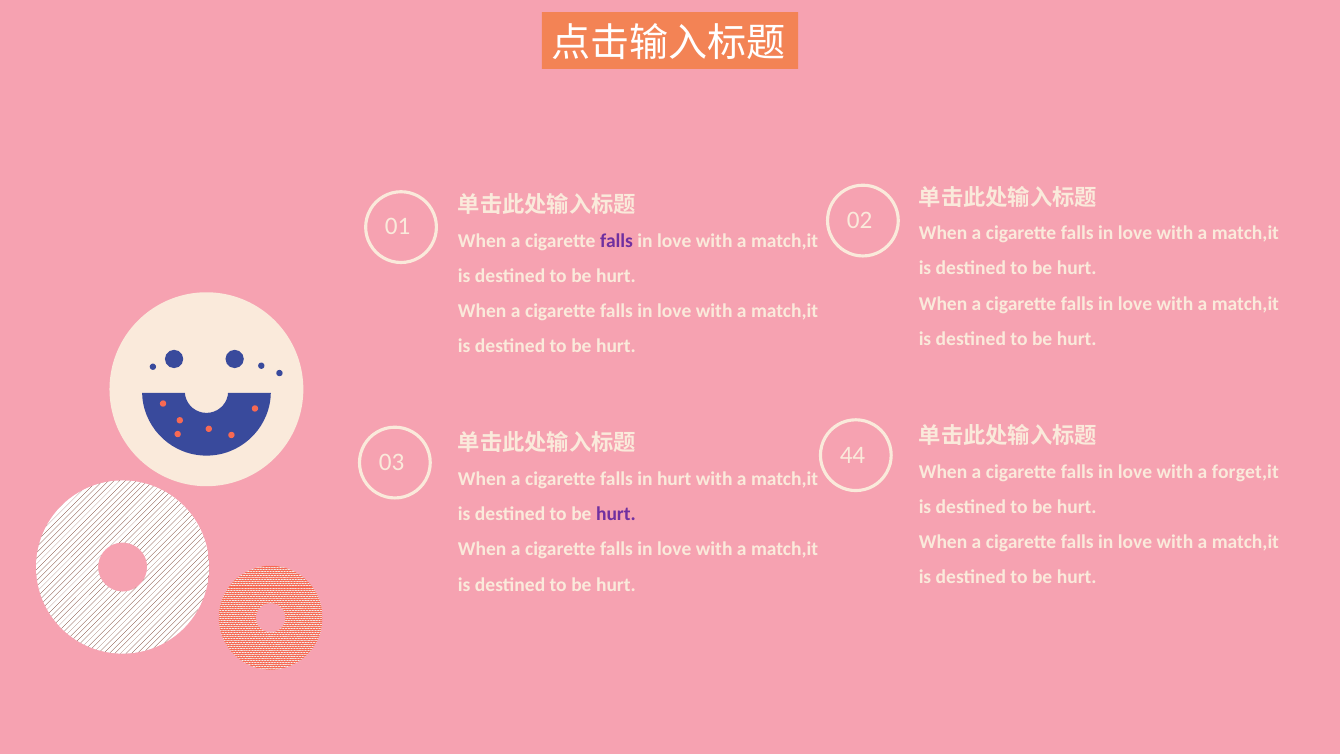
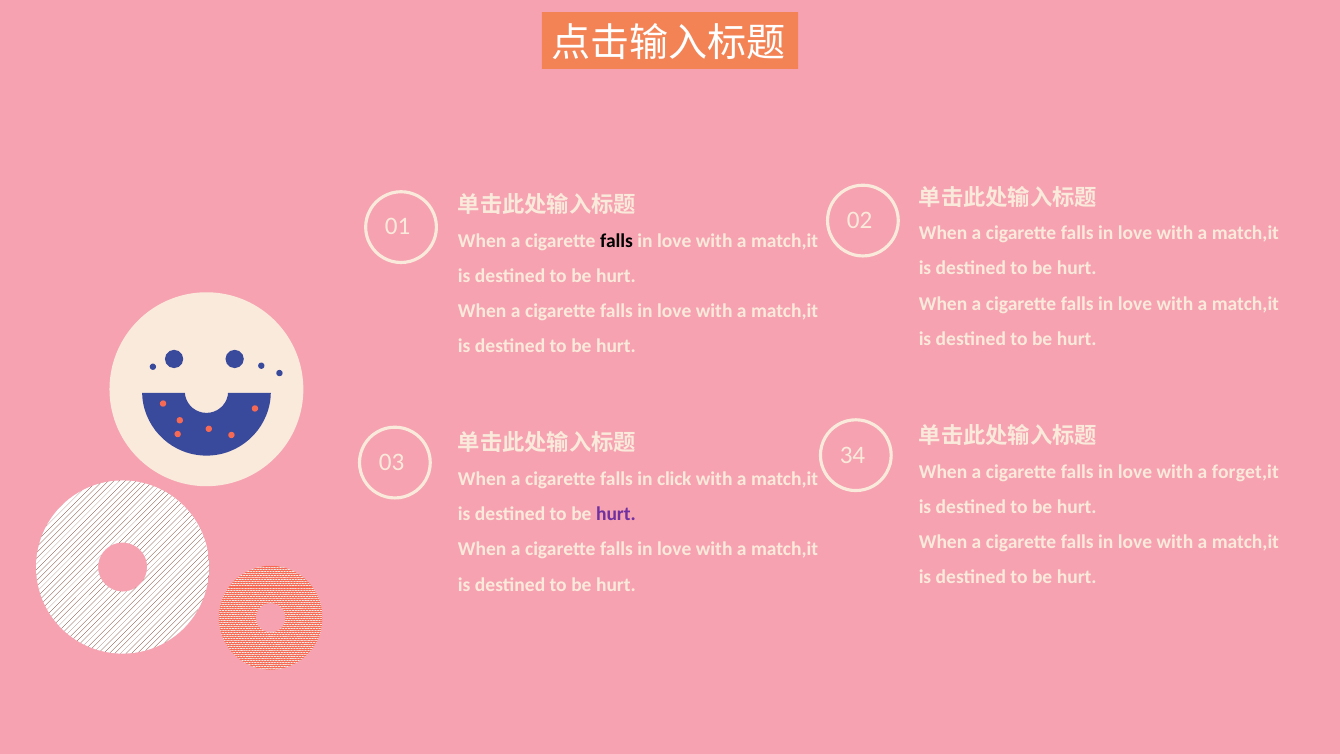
falls colour: purple -> black (617, 241)
44: 44 -> 34 (852, 455)
in hurt: hurt -> click (674, 479)
